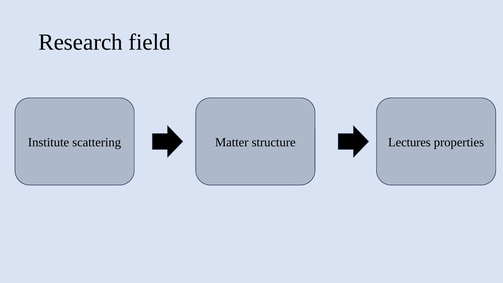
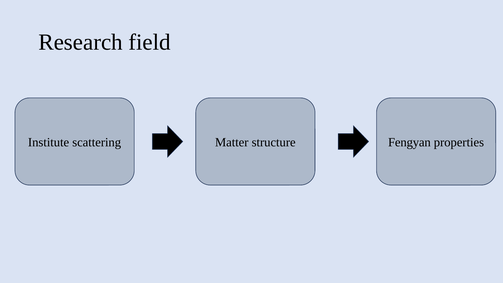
Lectures: Lectures -> Fengyan (409, 142)
